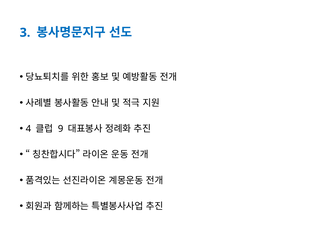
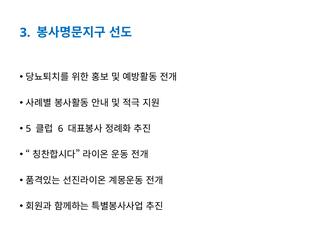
4: 4 -> 5 (28, 129)
9: 9 -> 6 (61, 129)
